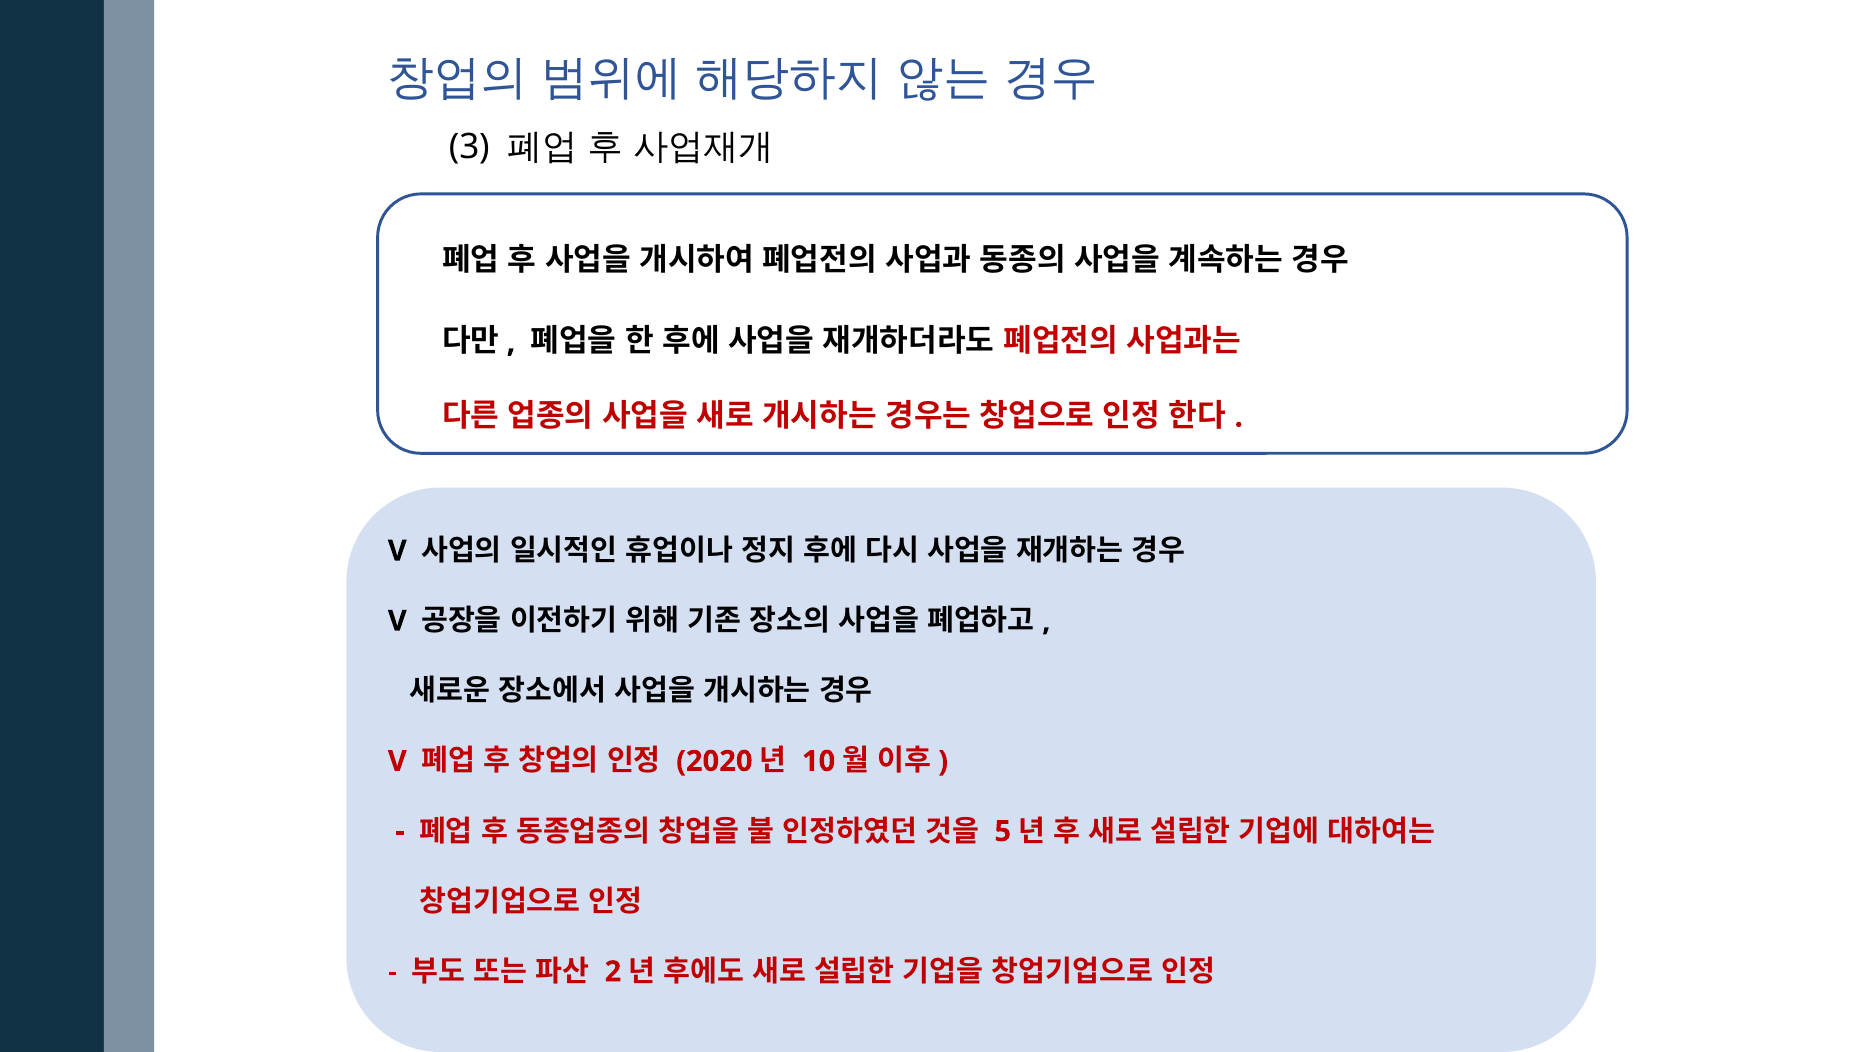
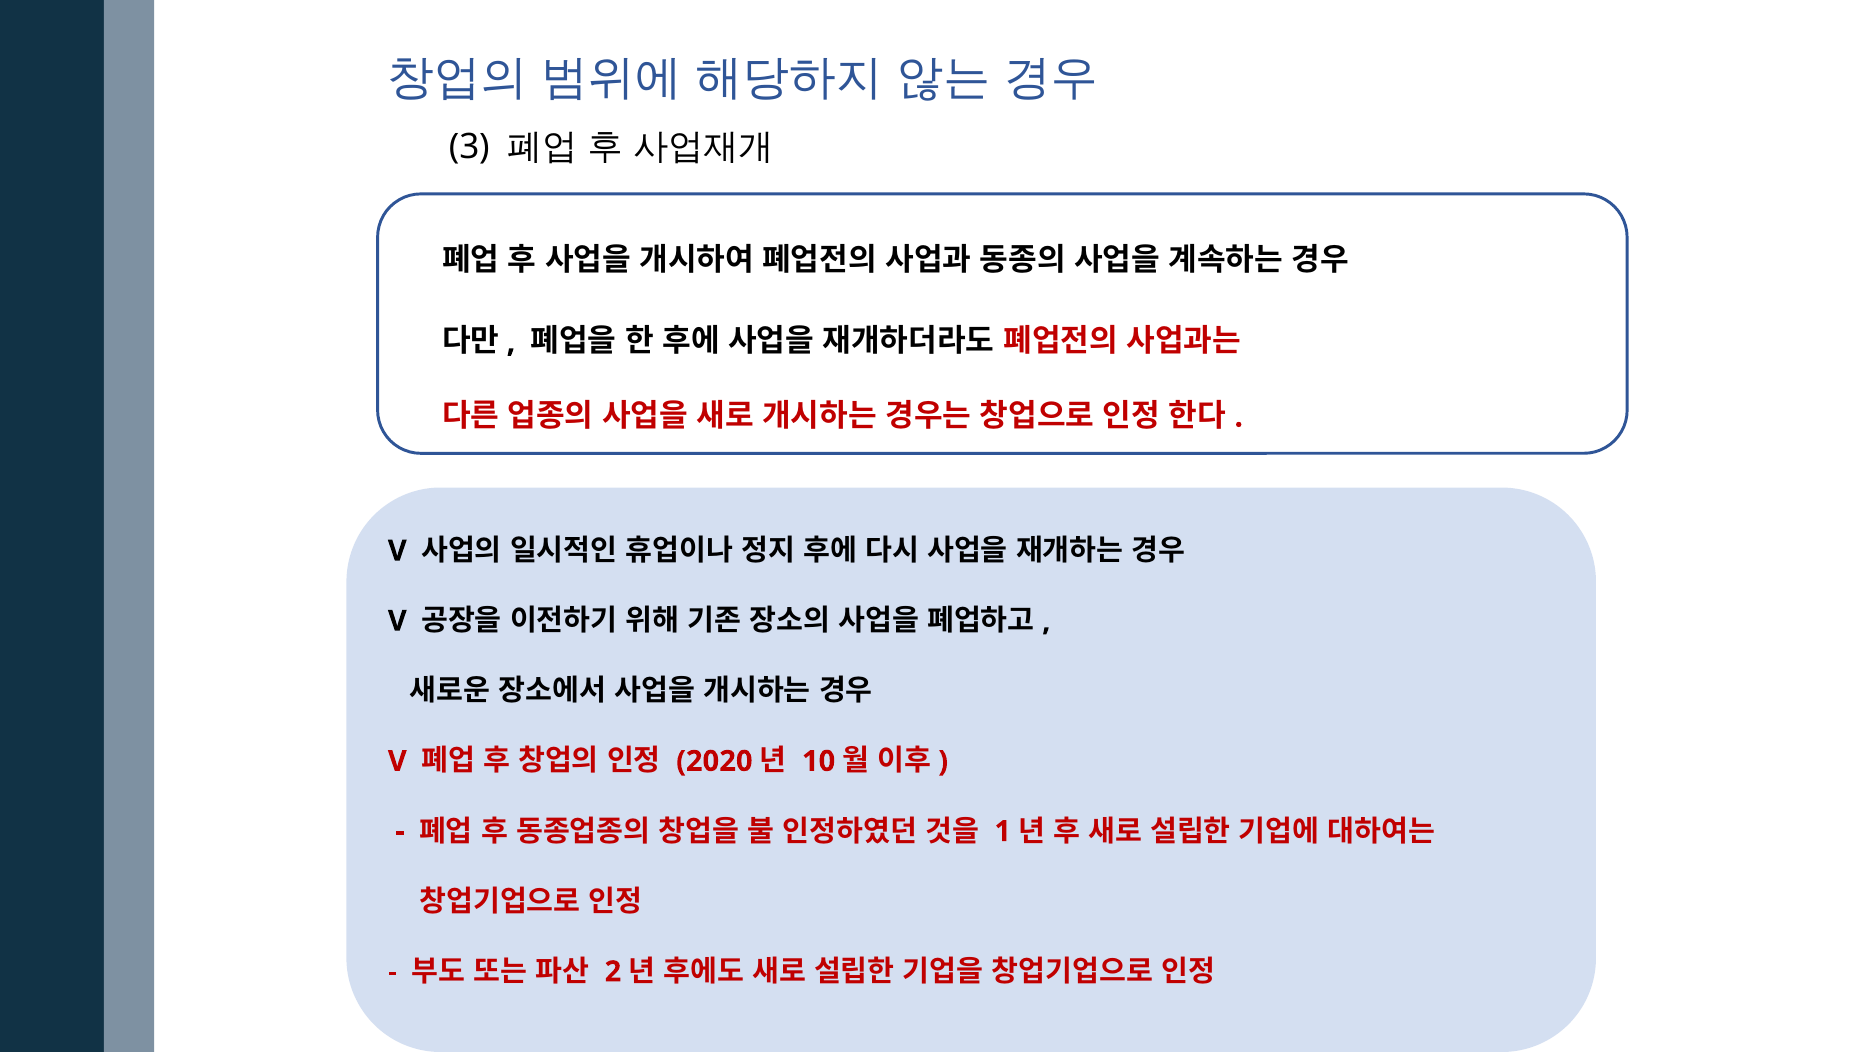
5: 5 -> 1 (1003, 832)
